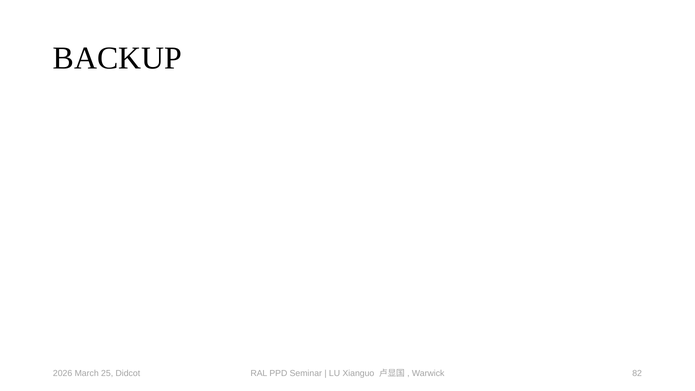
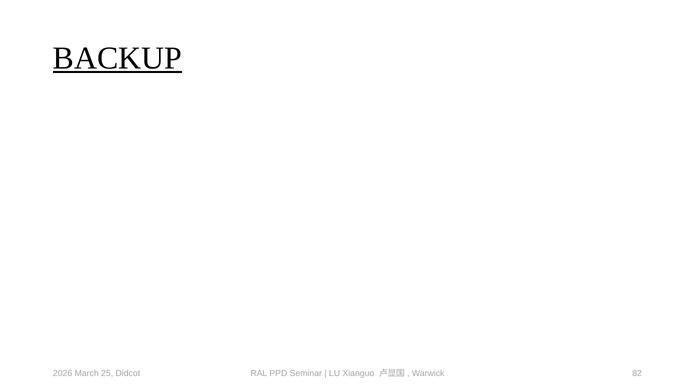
BACKUP underline: none -> present (118, 58)
